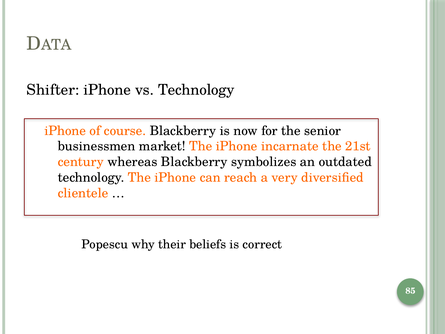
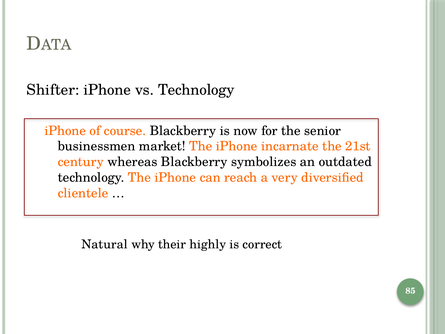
Popescu: Popescu -> Natural (105, 244)
beliefs: beliefs -> highly (208, 244)
